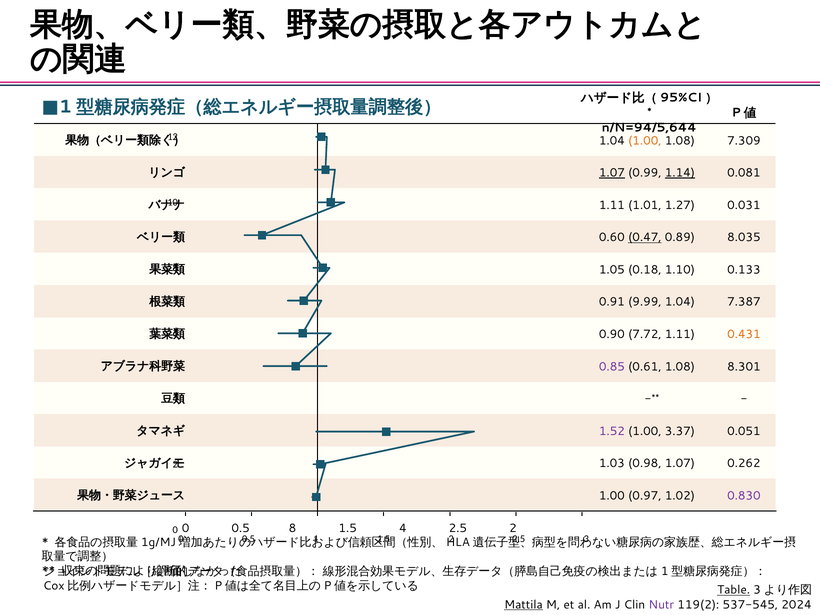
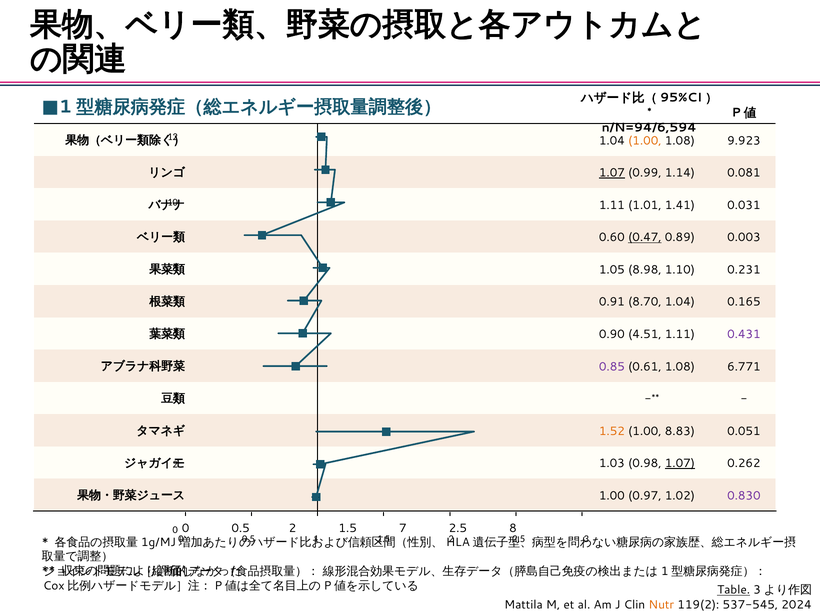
n/N=94/5,644: n/N=94/5,644 -> n/N=94/6,594 (649, 128)
7.309: 7.309 -> 9.923 (744, 141)
1.14 underline: present -> none (680, 173)
1.27: 1.27 -> 1.41 (680, 205)
8.035: 8.035 -> 0.003 (744, 237)
0.18: 0.18 -> 8.98 (645, 270)
0.133: 0.133 -> 0.231 (744, 270)
9.99: 9.99 -> 8.70 (645, 302)
7.387: 7.387 -> 0.165 (744, 302)
7.72: 7.72 -> 4.51 (645, 334)
0.431 colour: orange -> purple (744, 334)
8.301: 8.301 -> 6.771 (744, 367)
1.52 colour: purple -> orange (612, 431)
3.37: 3.37 -> 8.83 (680, 431)
1.07 underline: none -> present (680, 463)
0.5 8: 8 -> 2 (293, 528)
1.5 4: 4 -> 7 (403, 528)
2.5 2: 2 -> 8 (513, 528)
Mattila underline: present -> none (524, 605)
Nutr colour: purple -> orange (661, 605)
